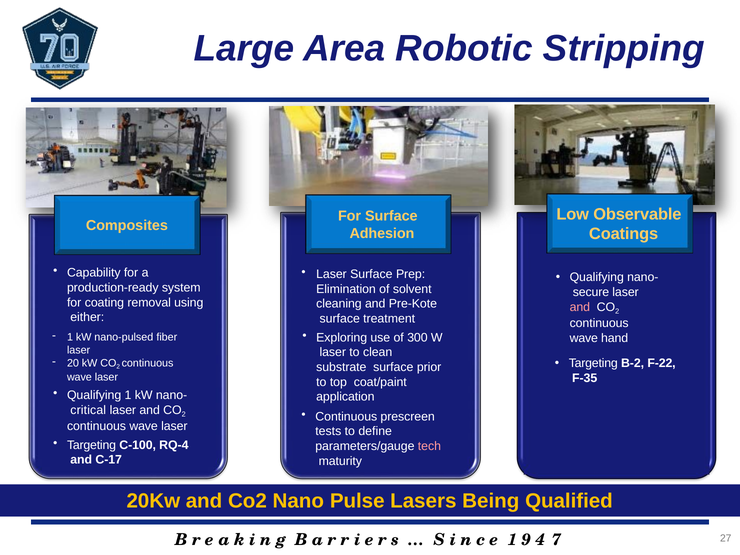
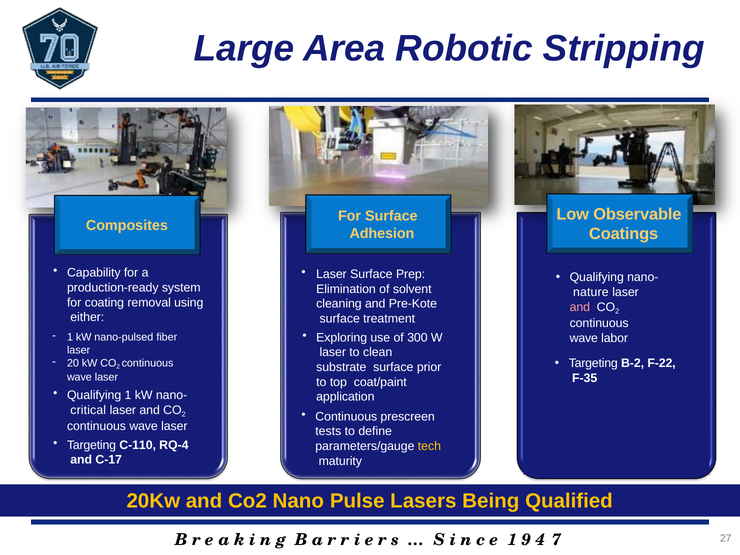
secure: secure -> nature (591, 292)
hand: hand -> labor (615, 338)
C-100: C-100 -> C-110 (138, 445)
tech colour: pink -> yellow (429, 446)
